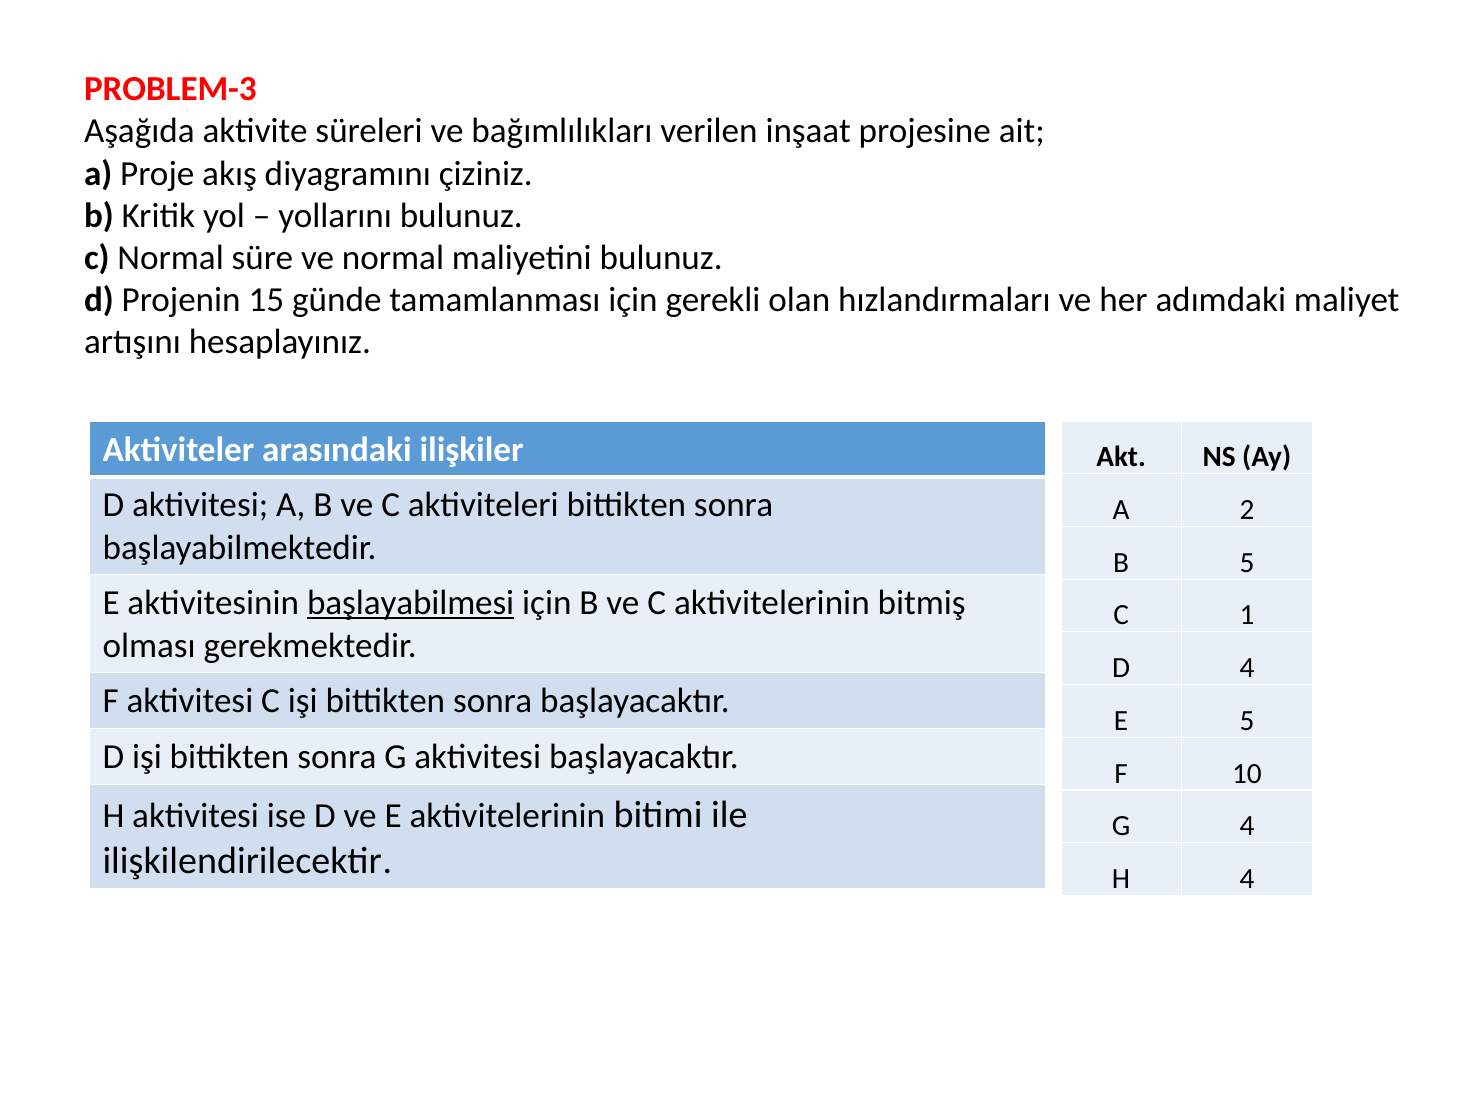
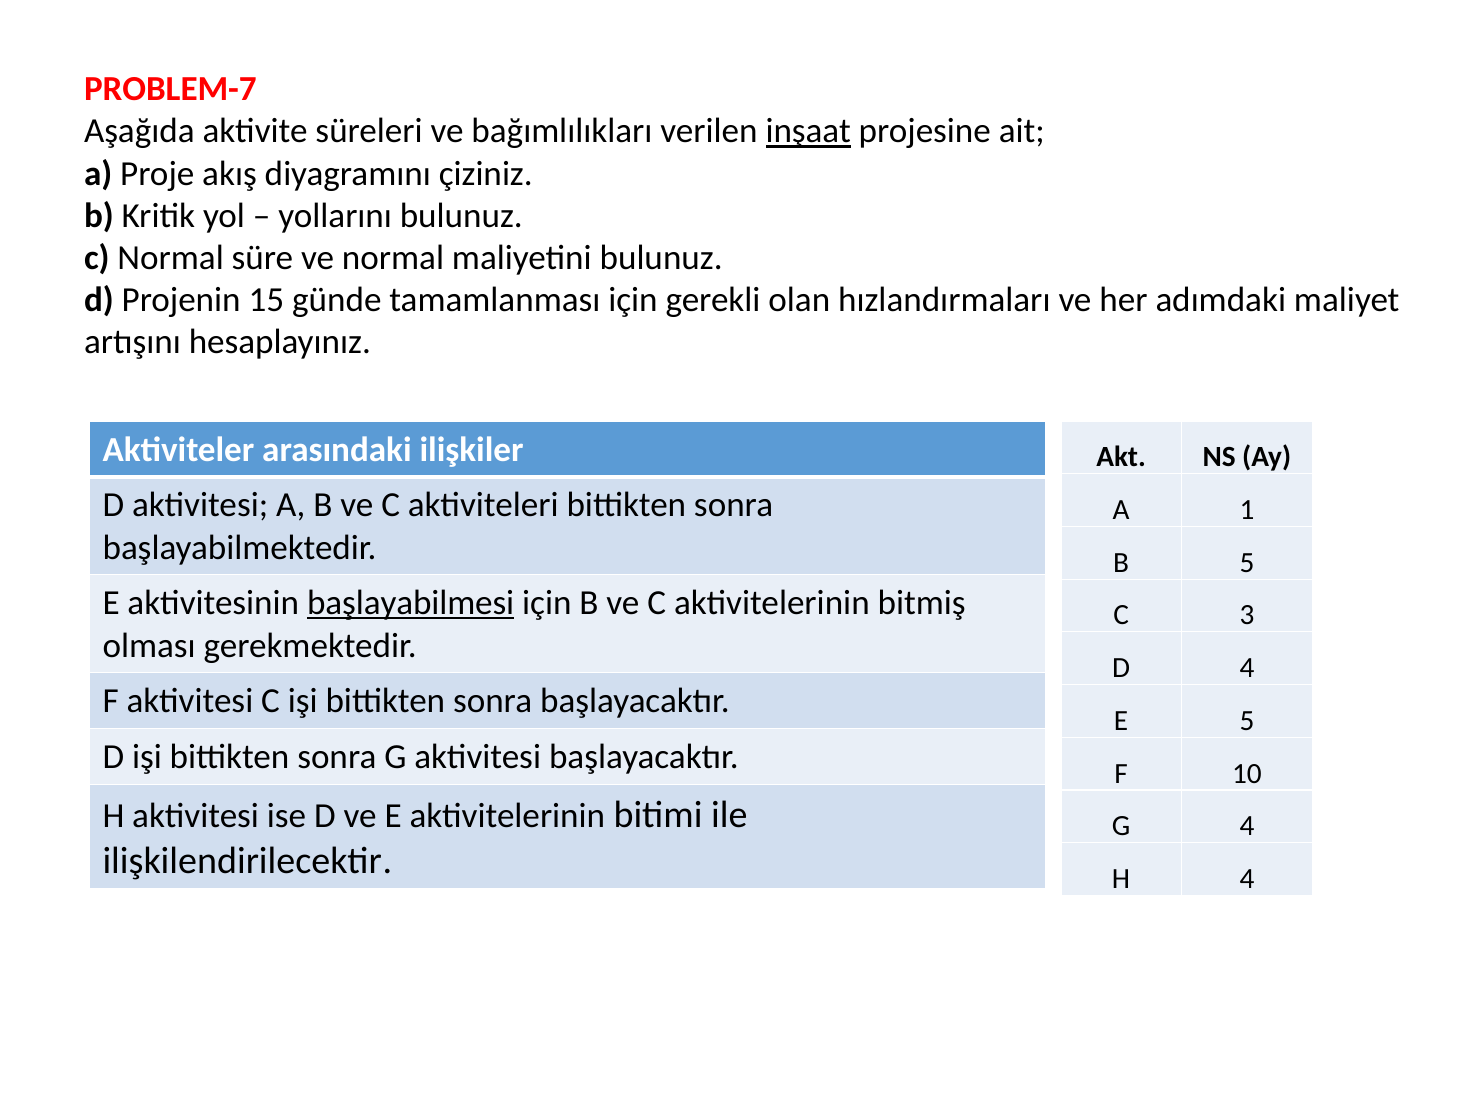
PROBLEM-3: PROBLEM-3 -> PROBLEM-7 (170, 89)
inşaat underline: none -> present (808, 131)
2: 2 -> 1 (1247, 510)
1: 1 -> 3 (1247, 615)
